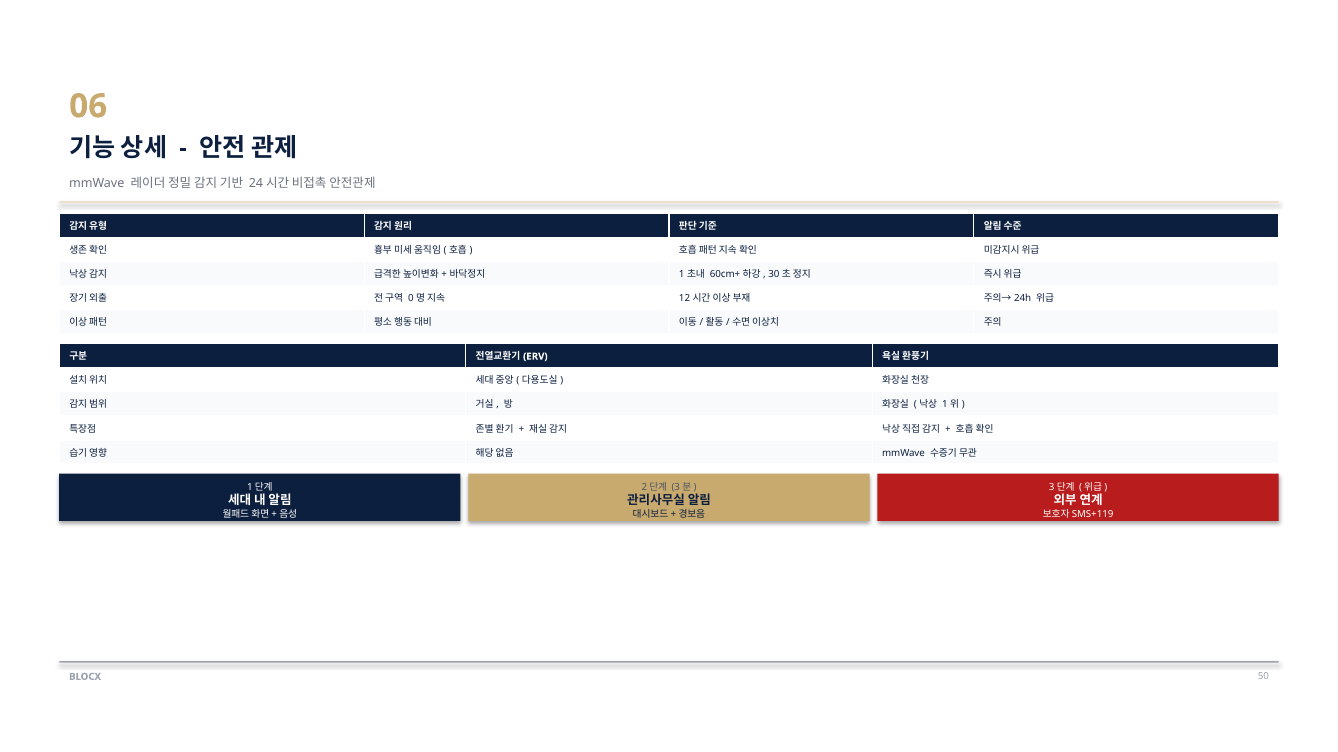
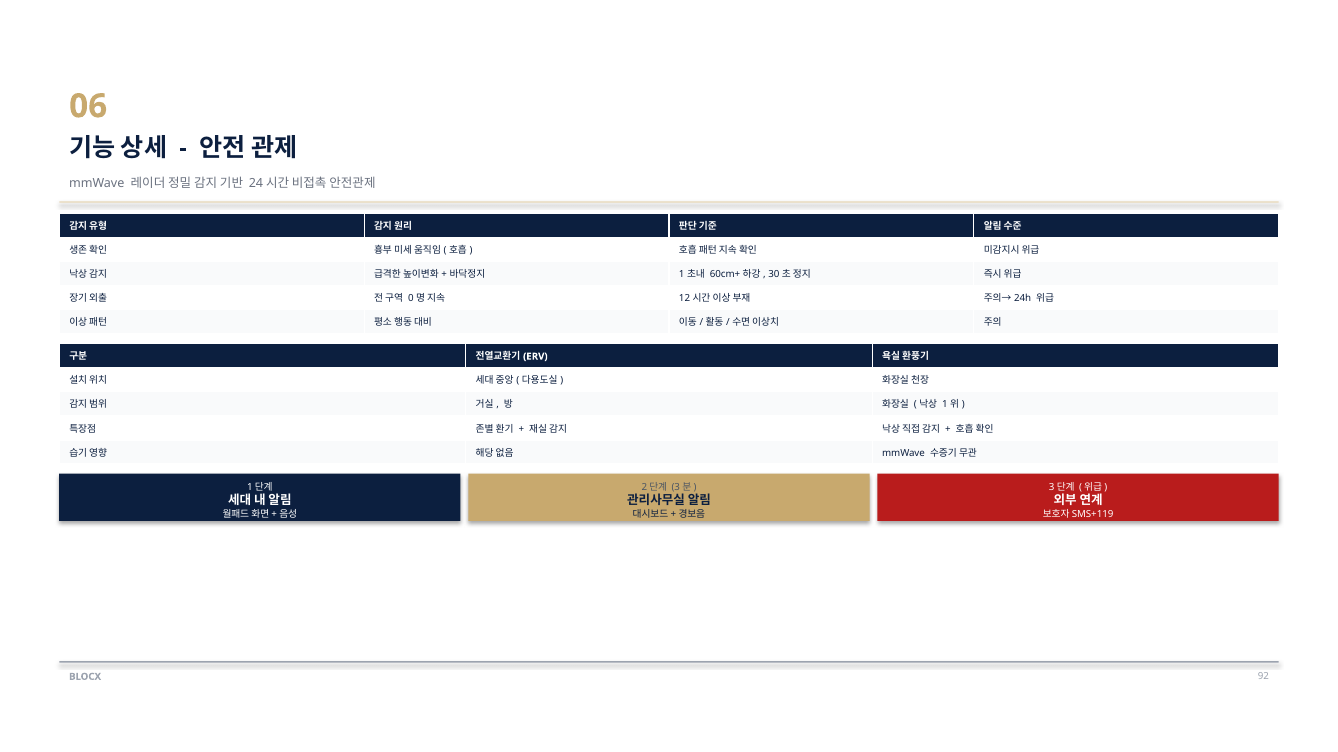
50: 50 -> 92 (1263, 677)
